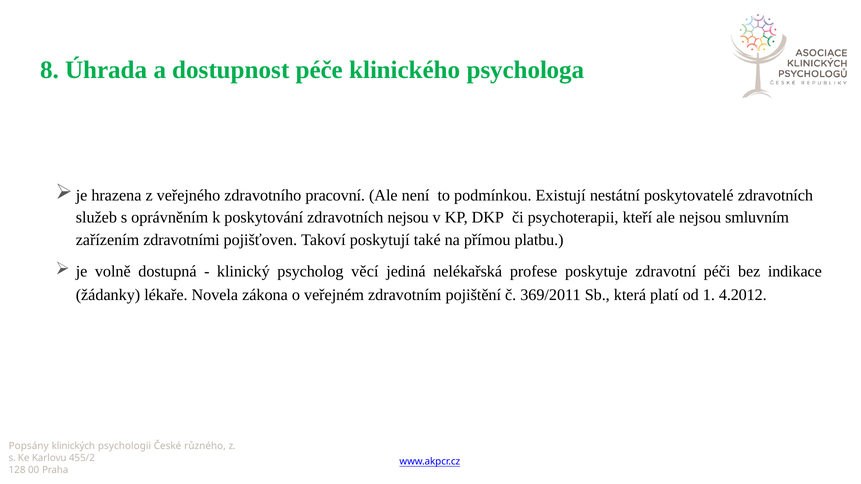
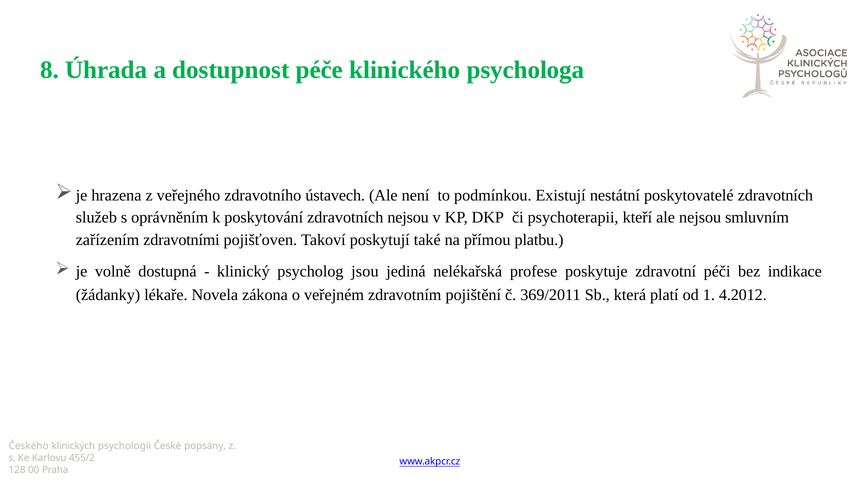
pracovní: pracovní -> ústavech (335, 196)
věcí: věcí -> jsou (365, 272)
Popsány: Popsány -> Českého (29, 446)
různého: různého -> popsány (205, 446)
